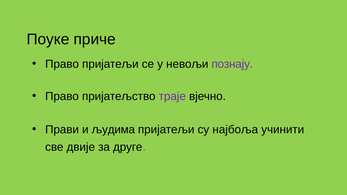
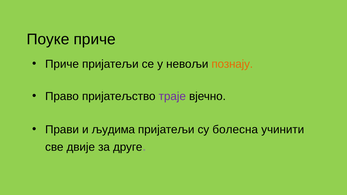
Право: Право -> Приче (62, 64)
познају colour: purple -> orange (232, 64)
најбоља: најбоља -> болесна (235, 130)
